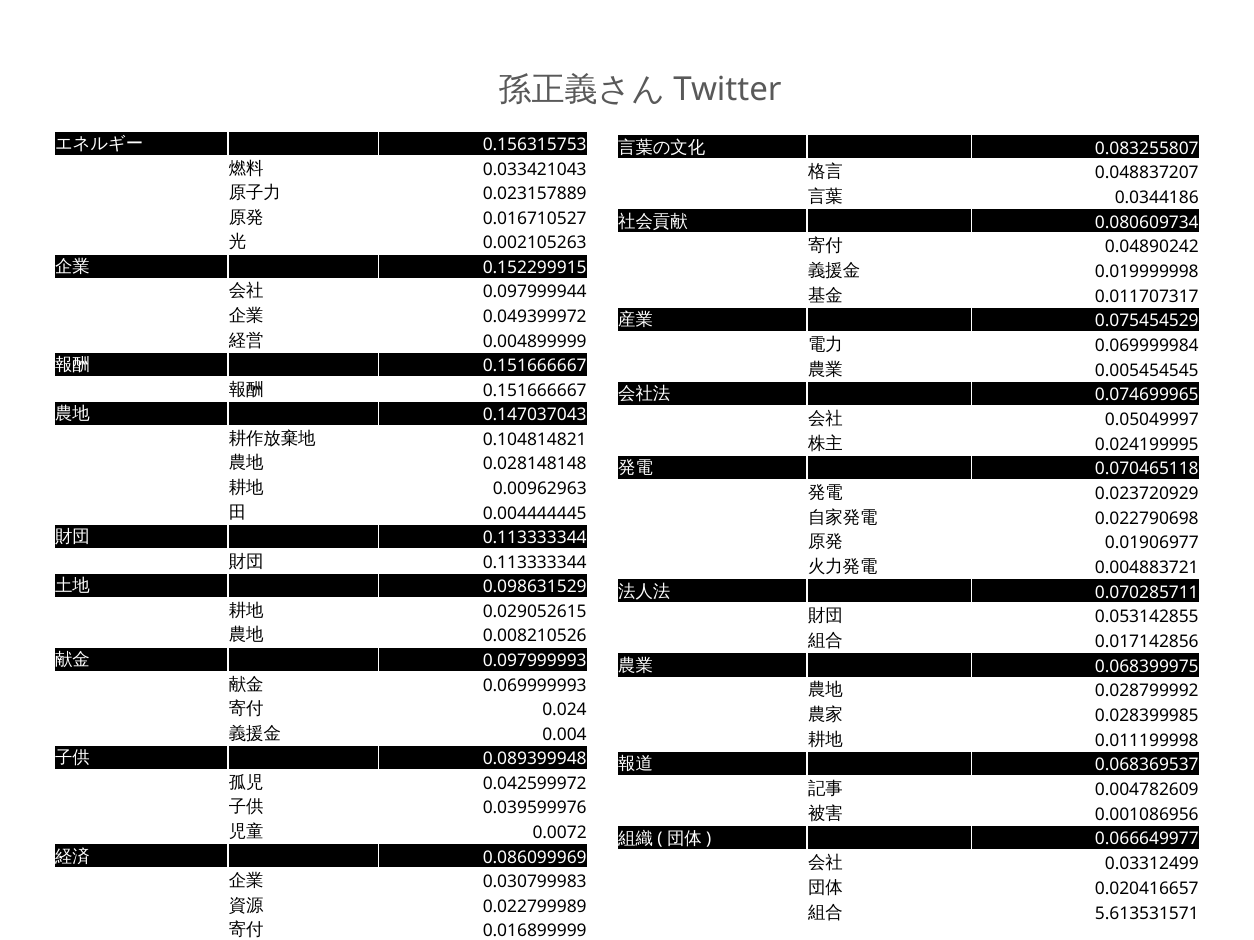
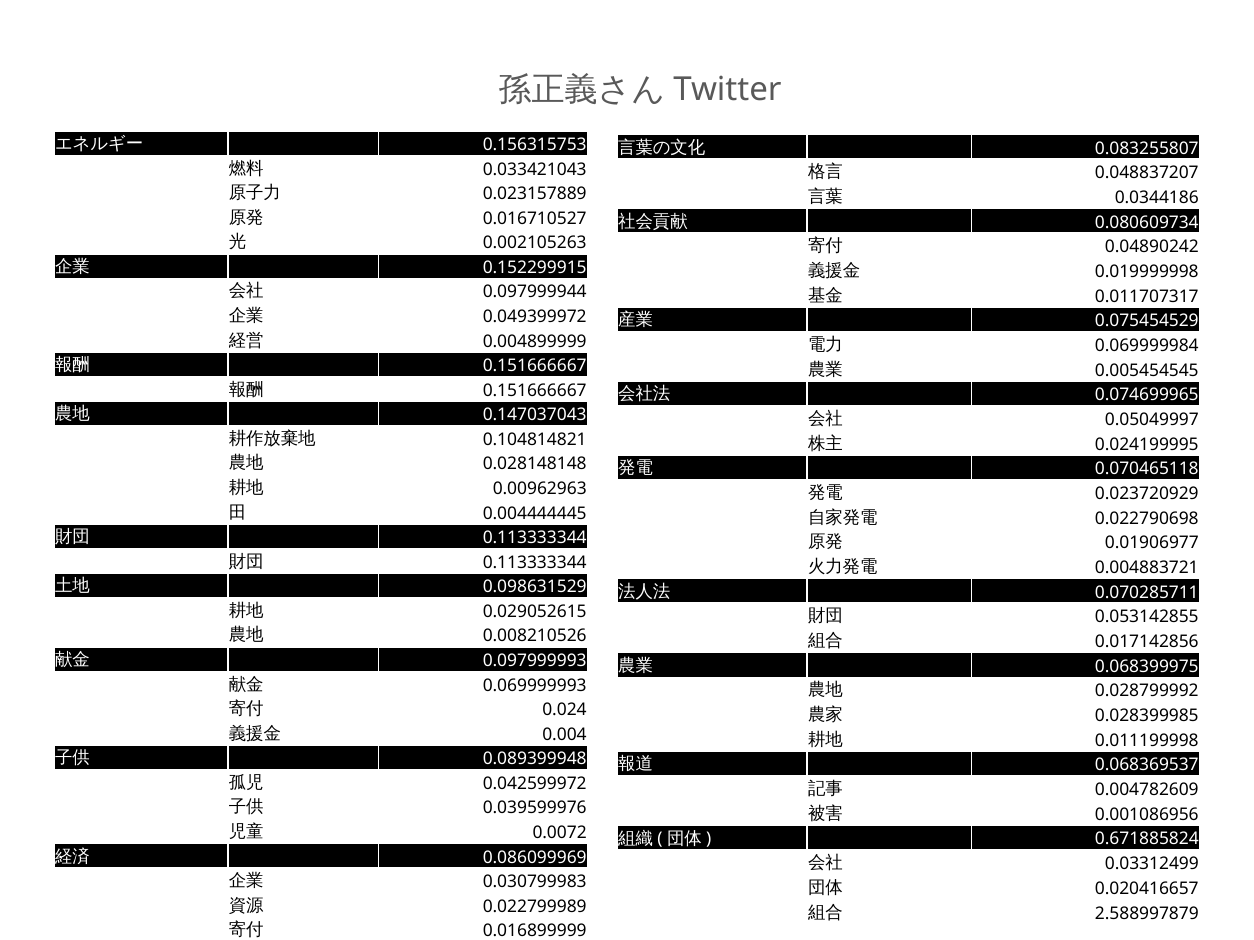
0.066649977: 0.066649977 -> 0.671885824 (1147, 840)
5.613531571: 5.613531571 -> 2.588997879 (1147, 914)
